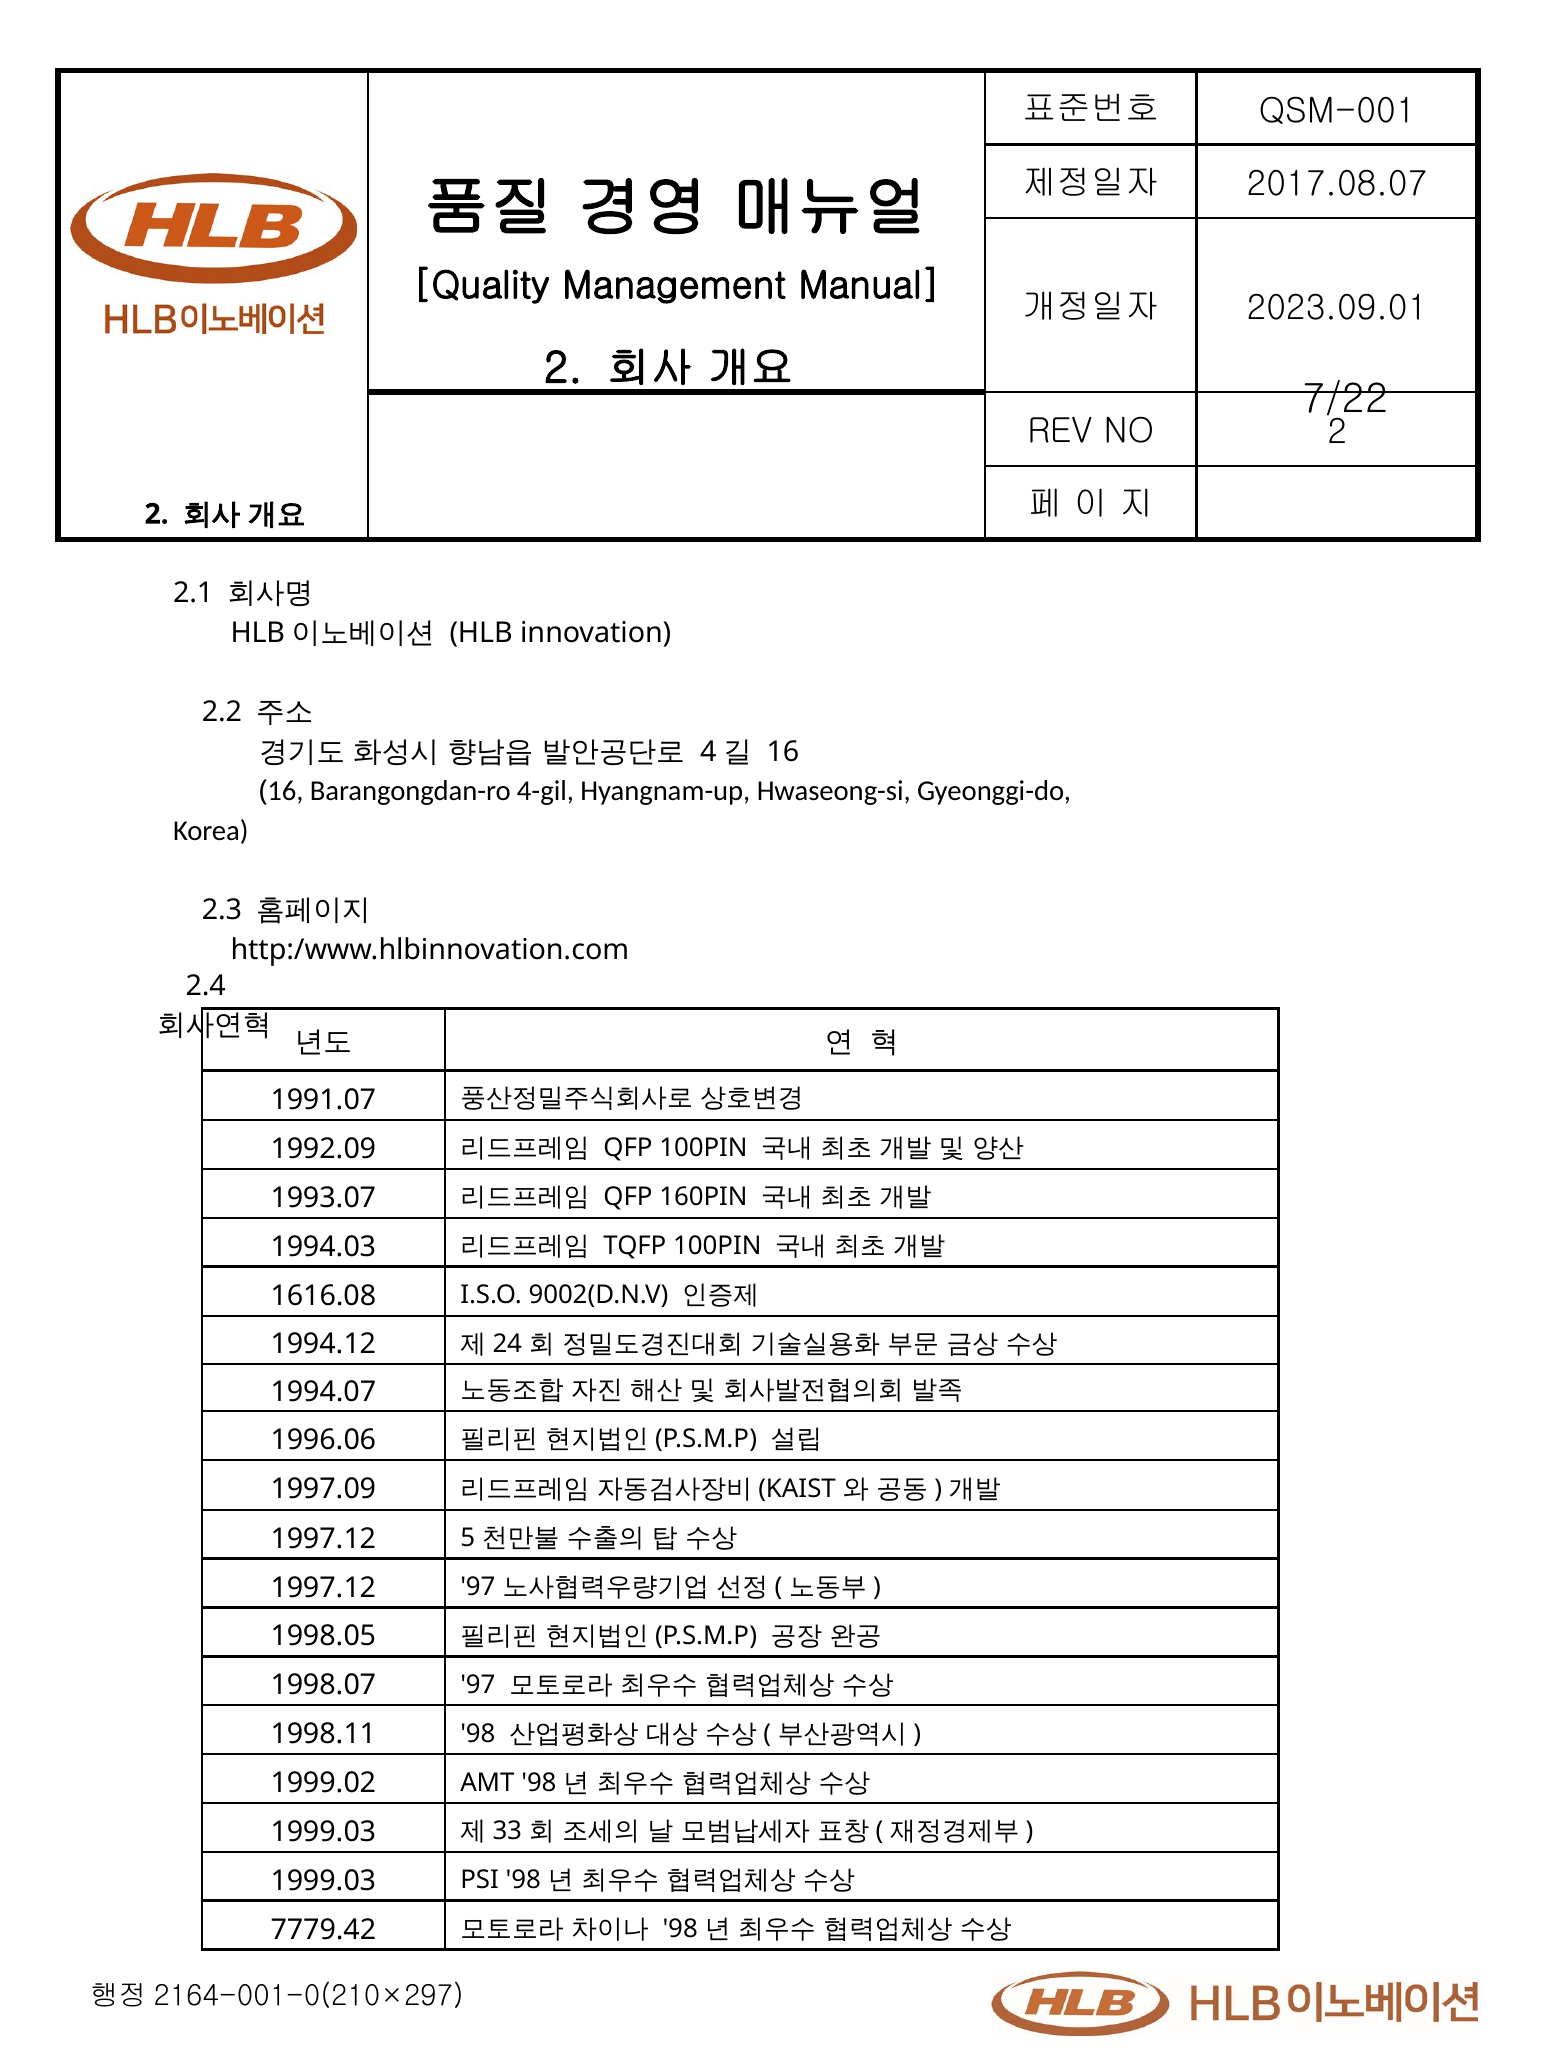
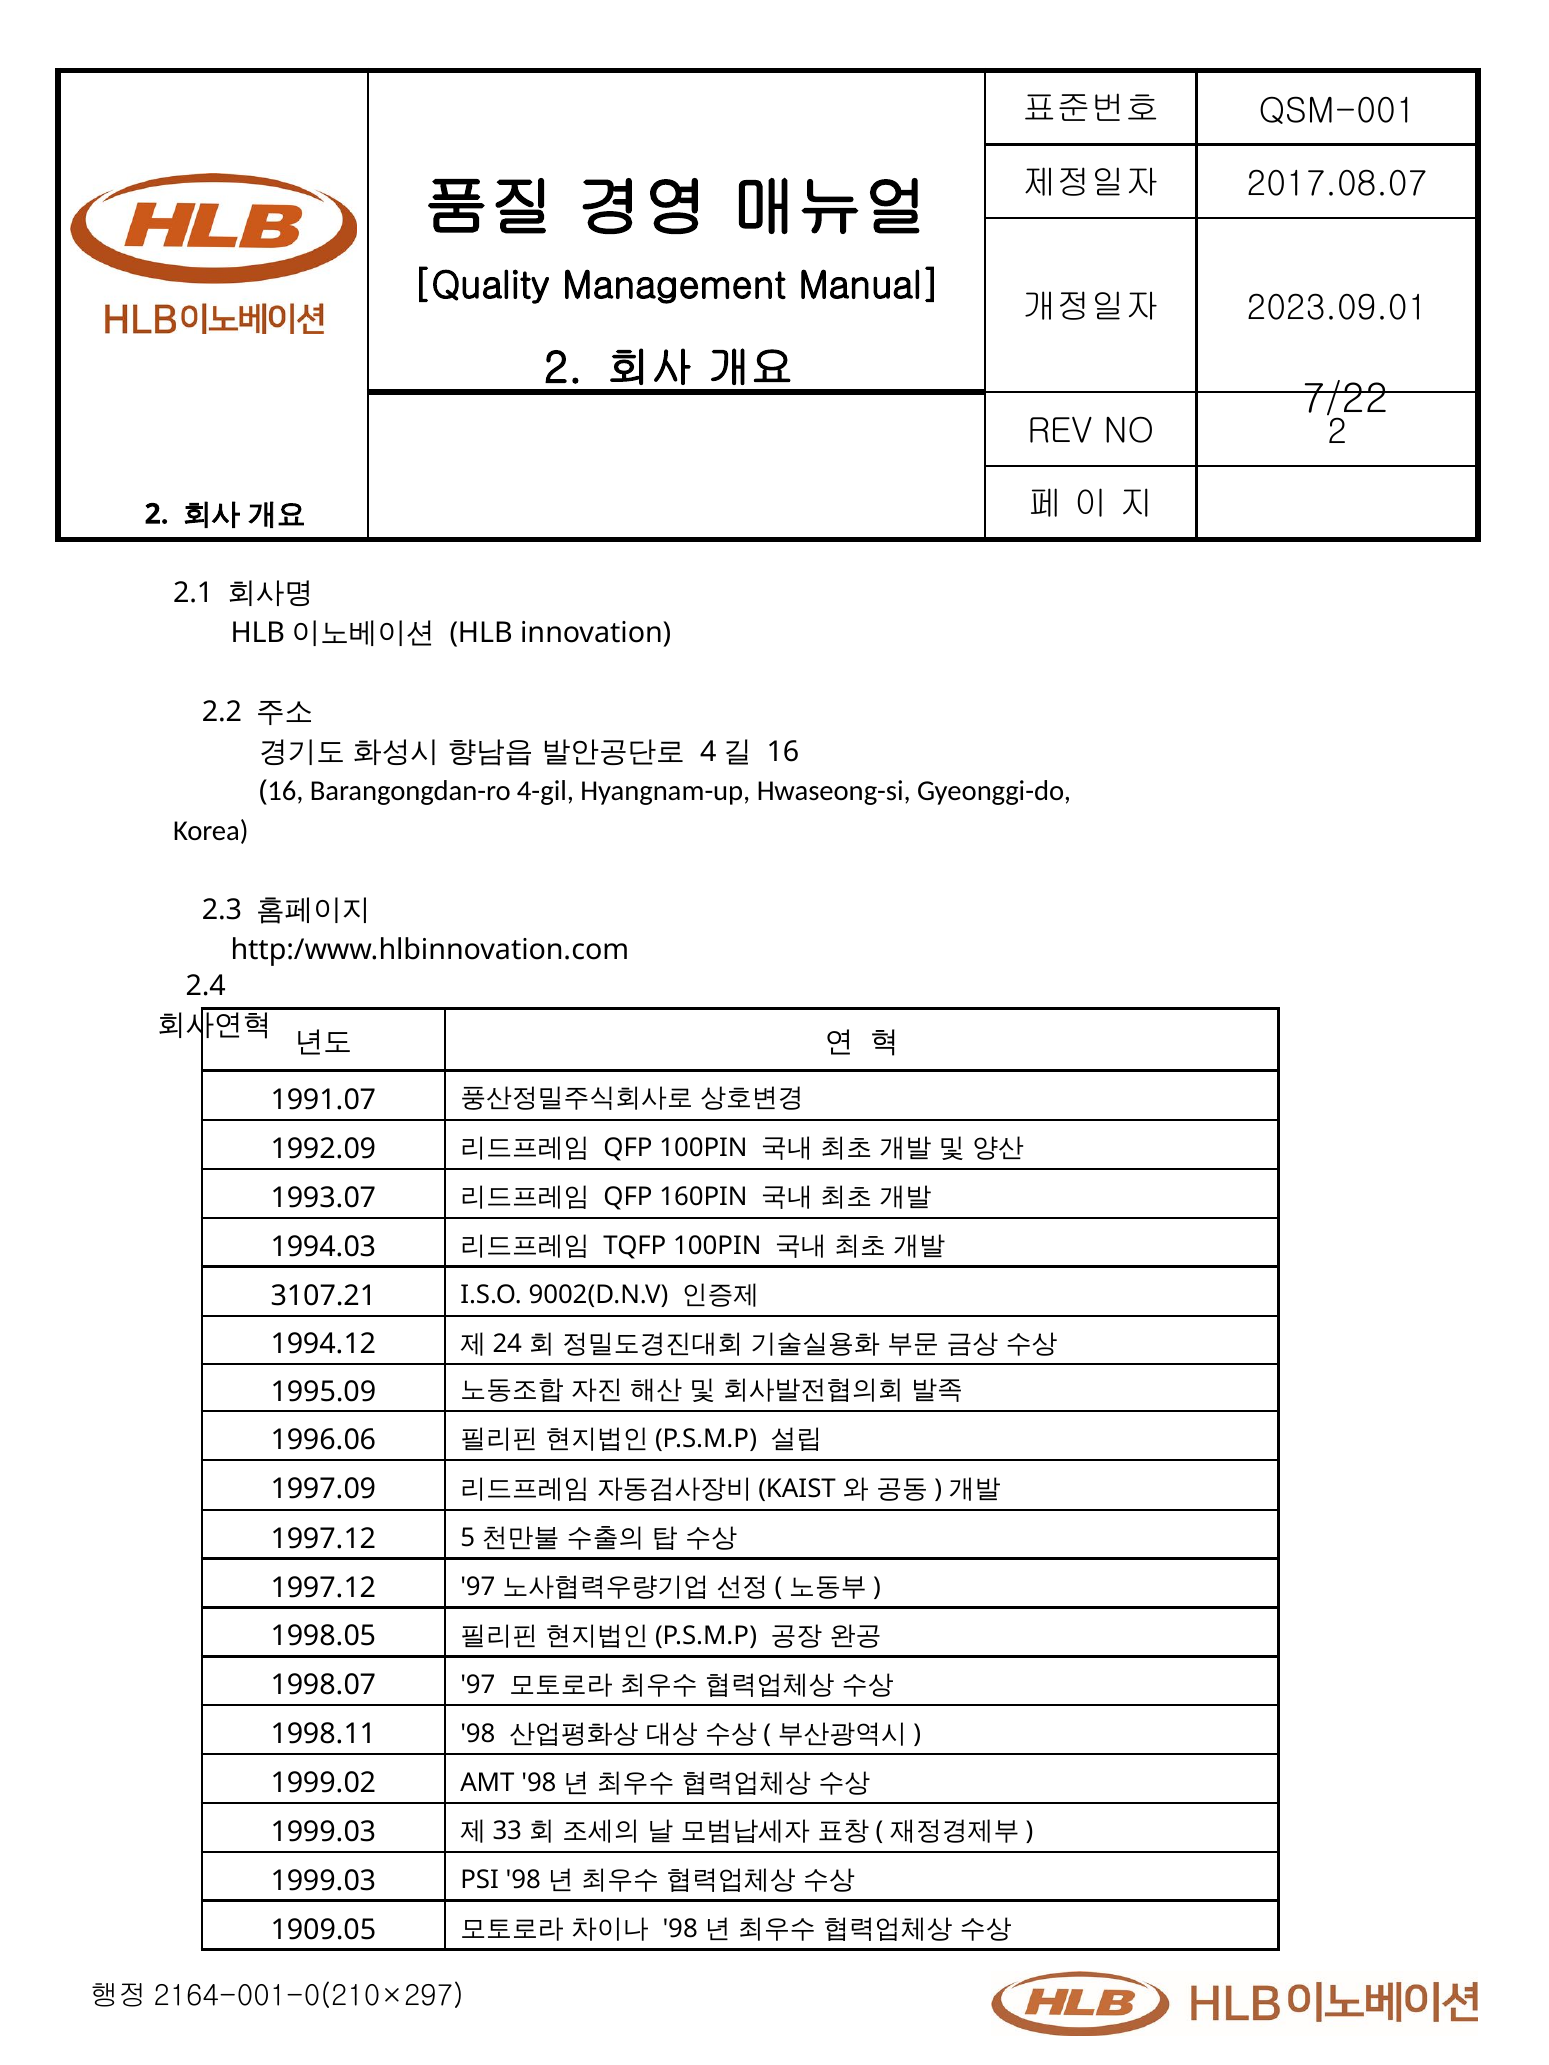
1616.08: 1616.08 -> 3107.21 (323, 1296)
1994.07: 1994.07 -> 1995.09 (323, 1392)
7779.42: 7779.42 -> 1909.05 (323, 1930)
